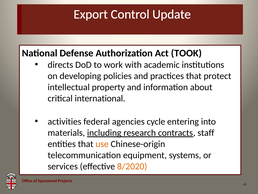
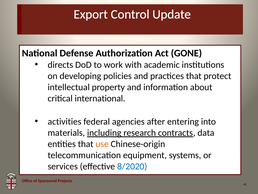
TOOK: TOOK -> GONE (186, 53)
cycle: cycle -> after (156, 121)
staff: staff -> data (206, 132)
8/2020 colour: orange -> blue (132, 166)
